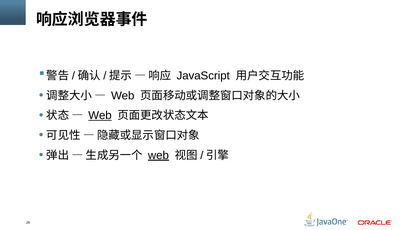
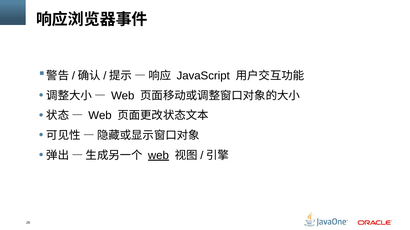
Web underline: present -> none (100, 116)
